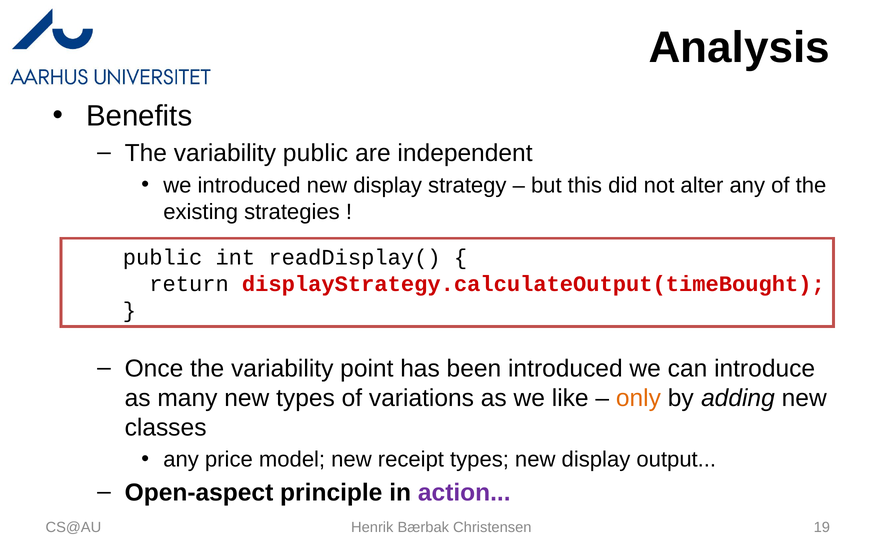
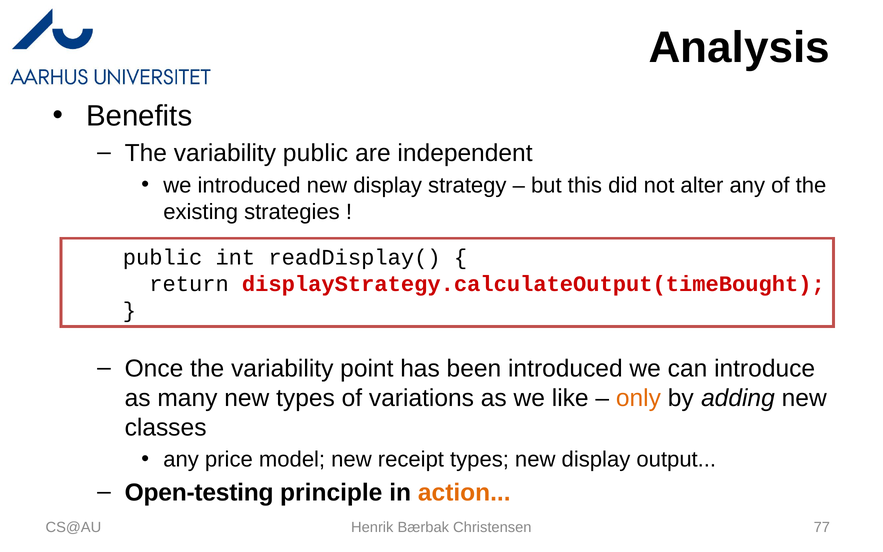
Open-aspect: Open-aspect -> Open-testing (199, 493)
action colour: purple -> orange (464, 493)
19: 19 -> 77 (822, 527)
